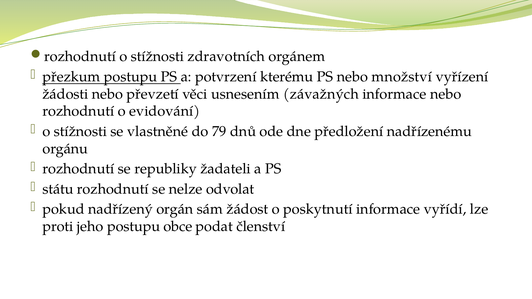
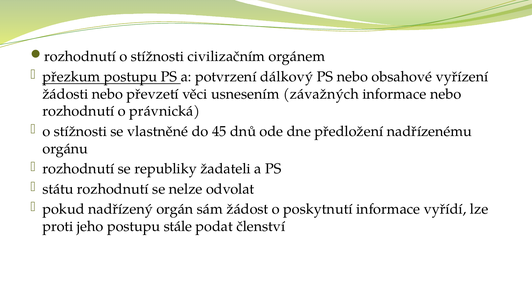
zdravotních: zdravotních -> civilizačním (226, 57)
kterému: kterému -> dálkový (287, 77)
množství: množství -> obsahové (402, 77)
evidování: evidování -> právnická (165, 111)
79: 79 -> 45 (219, 131)
obce: obce -> stále (178, 227)
